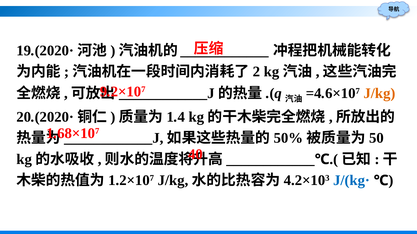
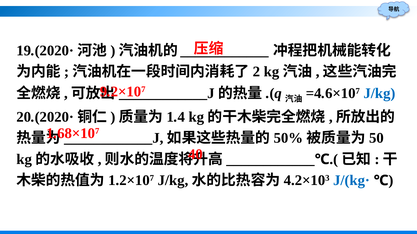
J/kg colour: orange -> blue (379, 94)
